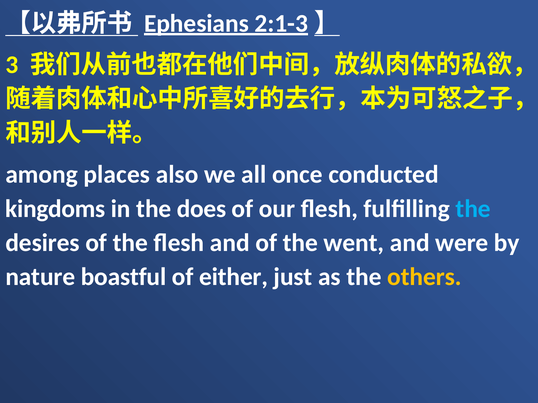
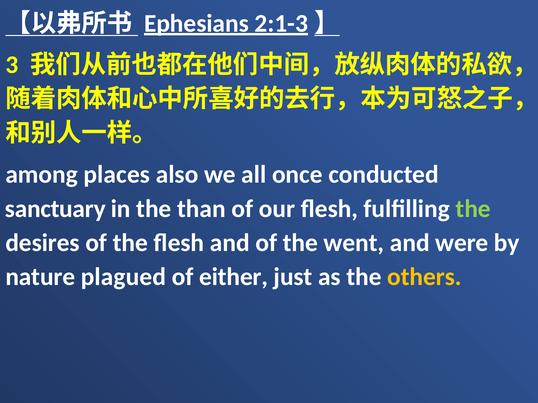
kingdoms: kingdoms -> sanctuary (55, 209)
does: does -> than (201, 209)
the colour: light blue -> light green (473, 209)
boastful: boastful -> plagued (123, 277)
